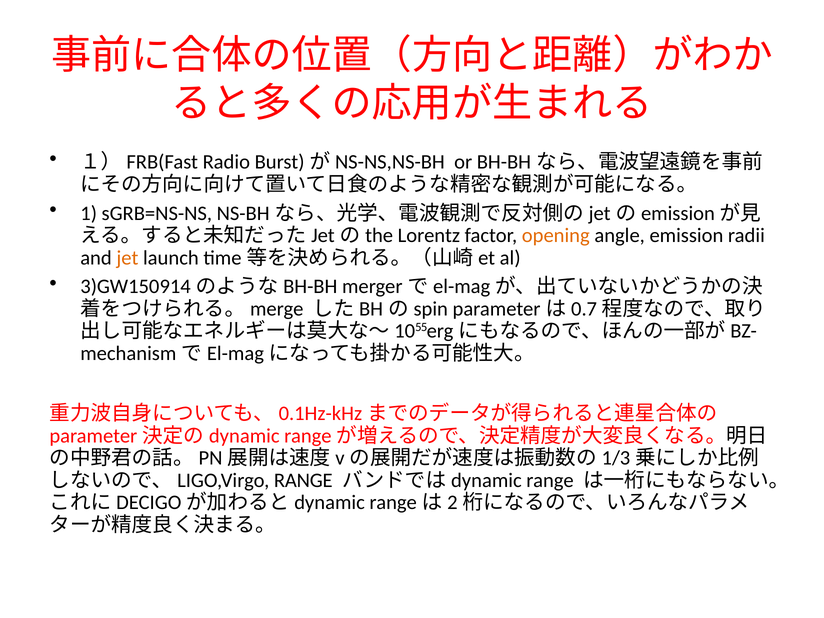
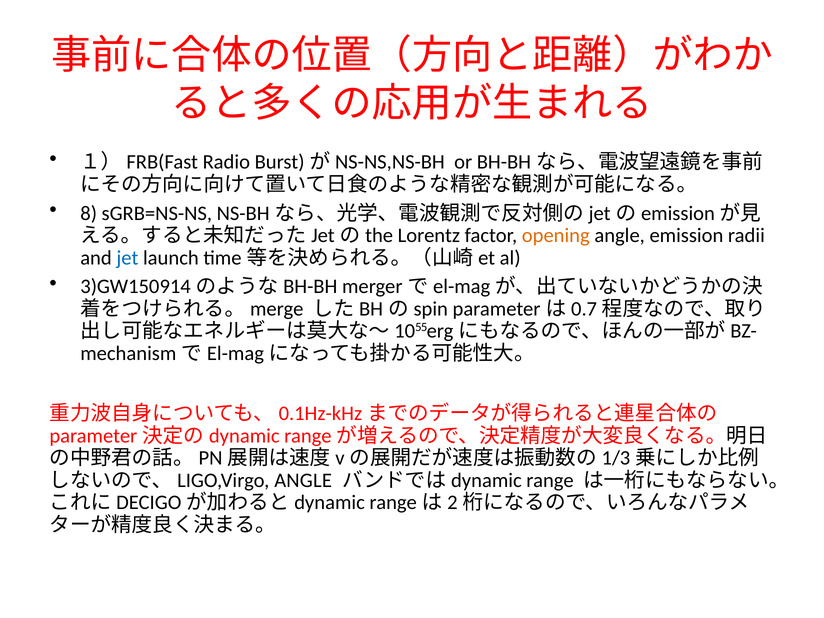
1: 1 -> 8 (89, 213)
jet colour: orange -> blue (127, 258)
RANGE: RANGE -> ANGLE (303, 480)
